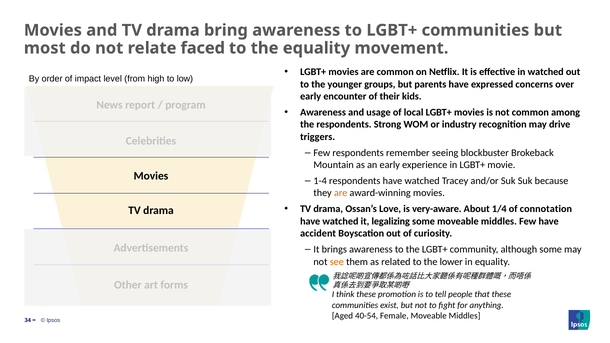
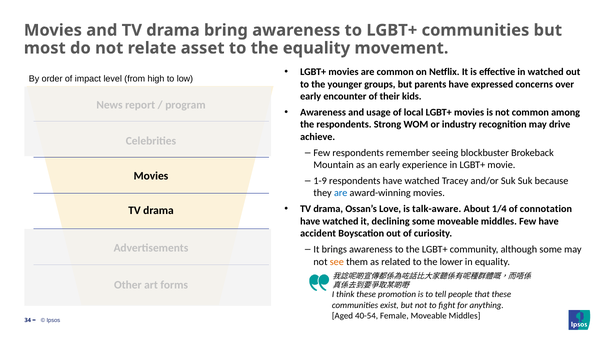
faced: faced -> asset (203, 48)
triggers: triggers -> achieve (318, 137)
1-4: 1-4 -> 1-9 (320, 181)
are colour: orange -> blue (341, 193)
very-aware: very-aware -> talk-aware (437, 209)
legalizing: legalizing -> declining (391, 221)
